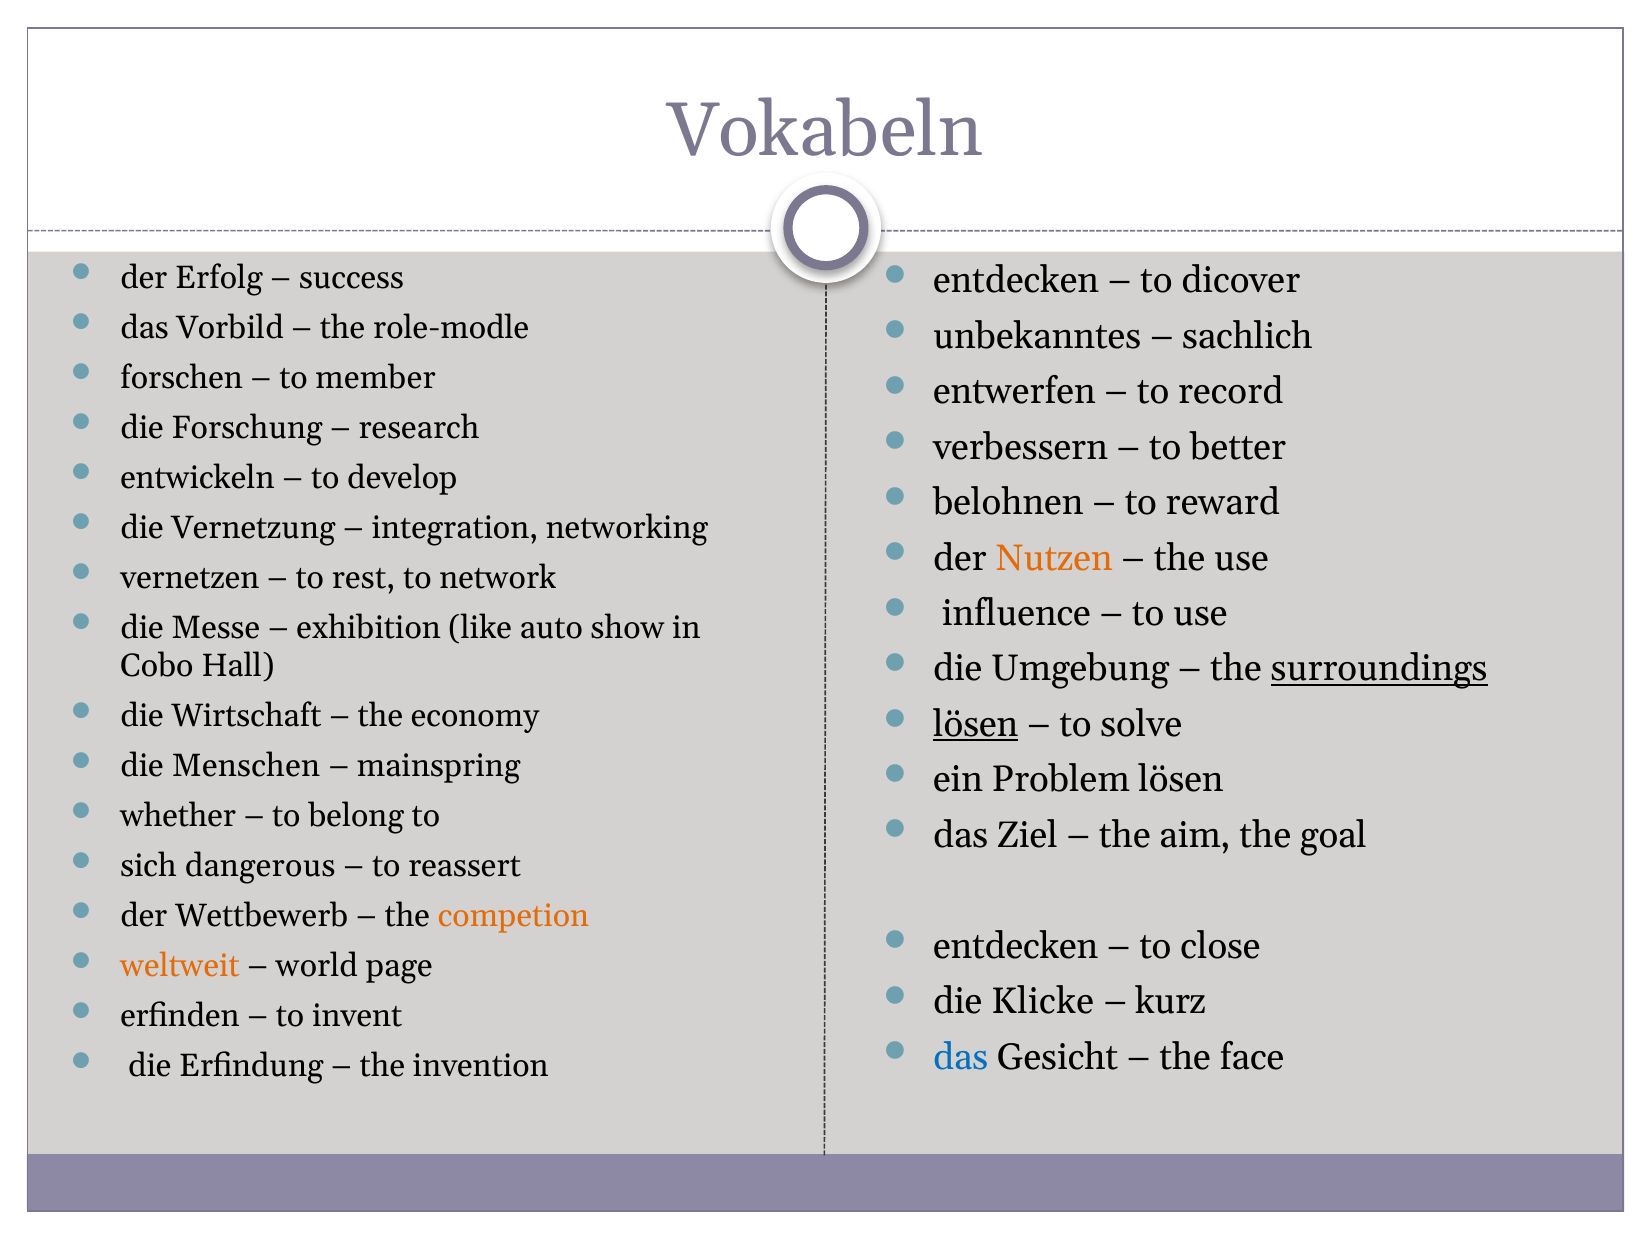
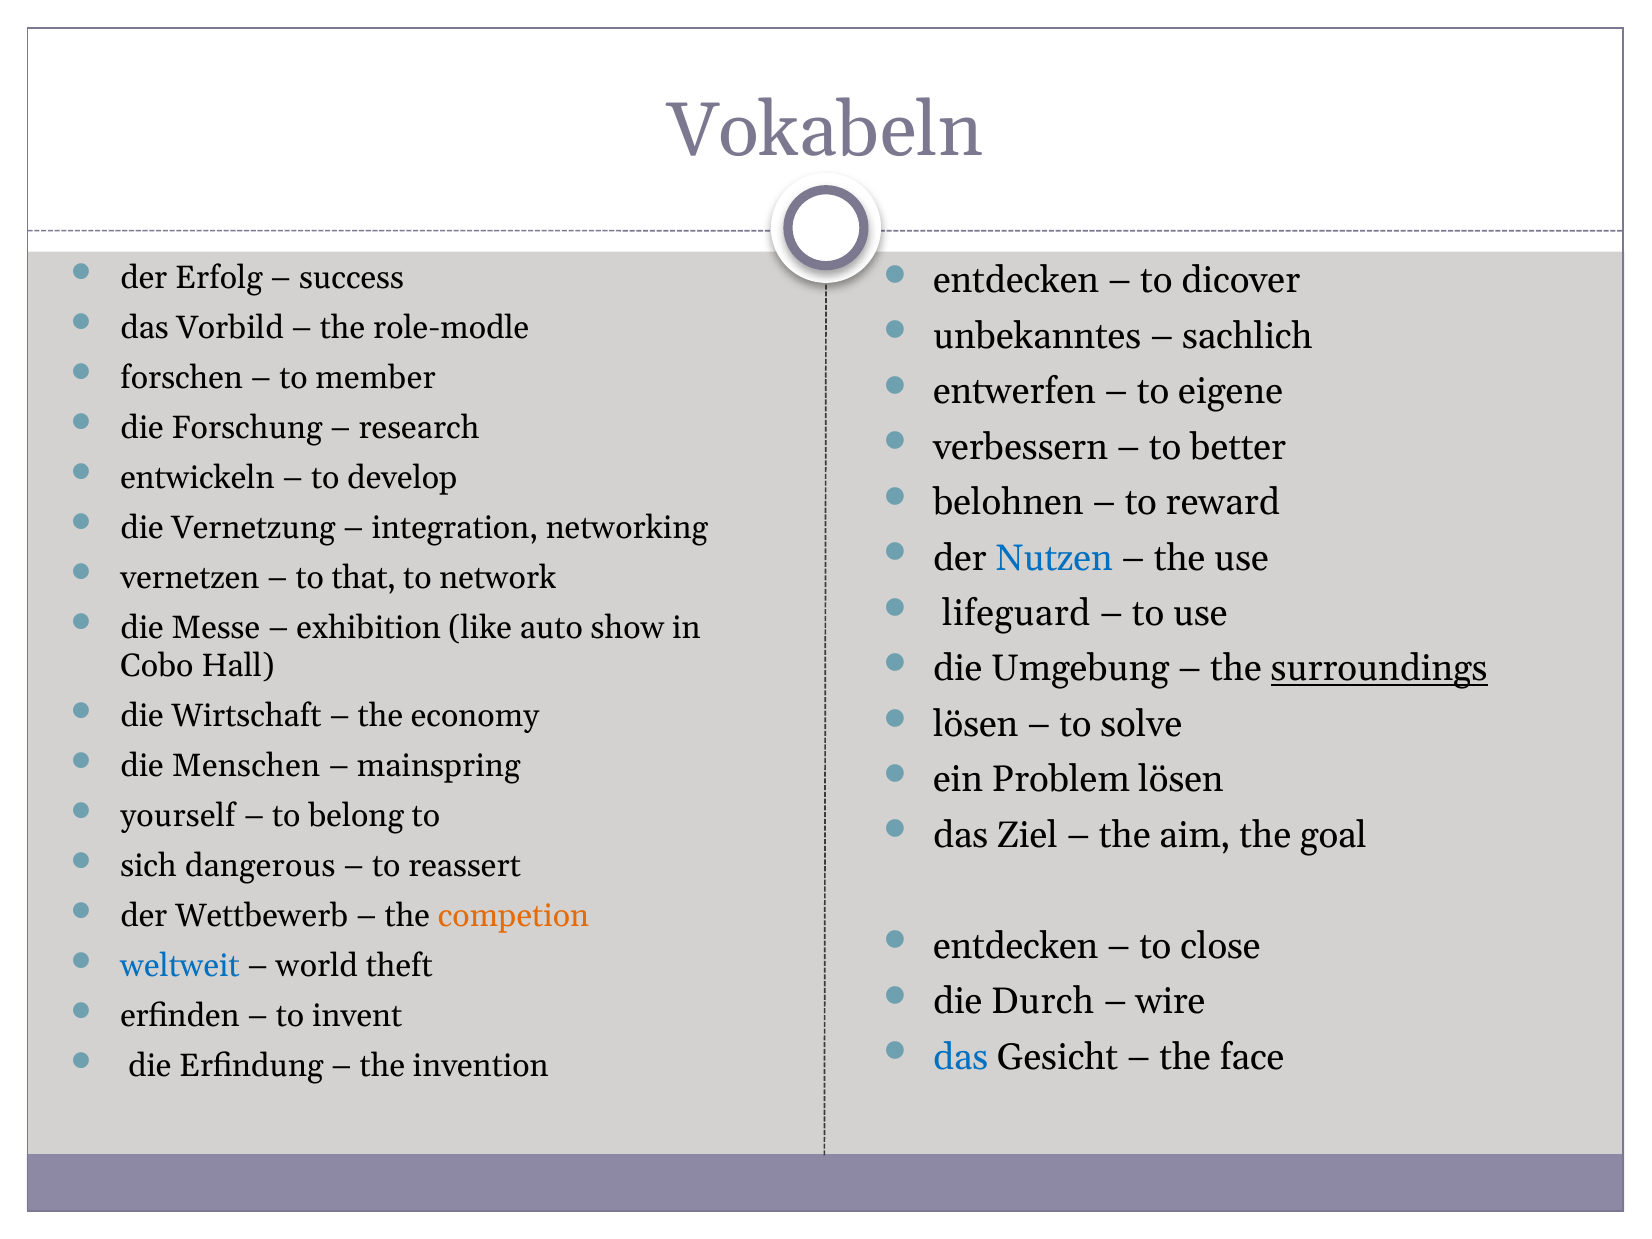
record: record -> eigene (1231, 391)
Nutzen colour: orange -> blue (1054, 558)
rest: rest -> that (364, 578)
influence: influence -> lifeguard (1016, 613)
lösen underline: present -> none (976, 724)
whether: whether -> yourself (178, 816)
weltweit colour: orange -> blue (180, 966)
page: page -> theft (399, 966)
Klicke: Klicke -> Durch (1043, 1002)
kurz: kurz -> wire (1170, 1002)
